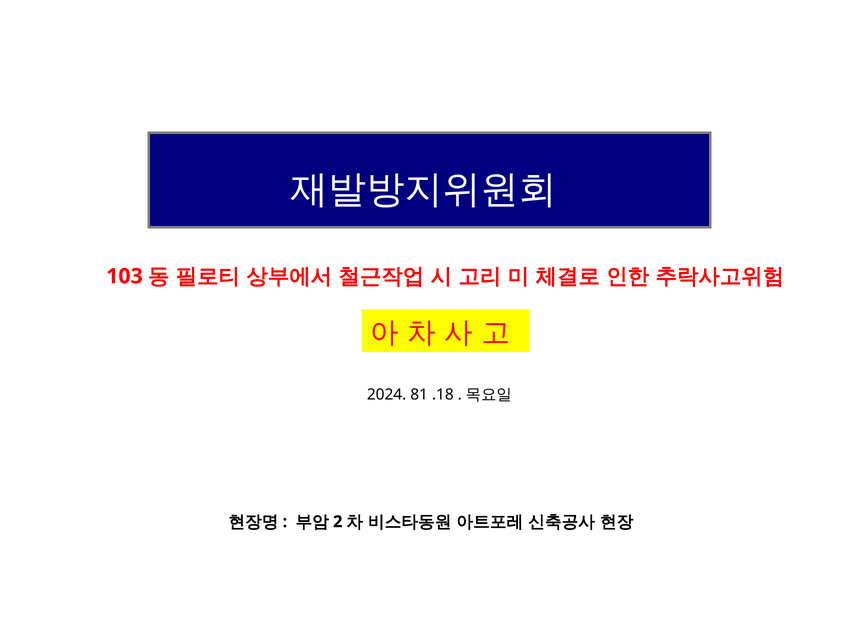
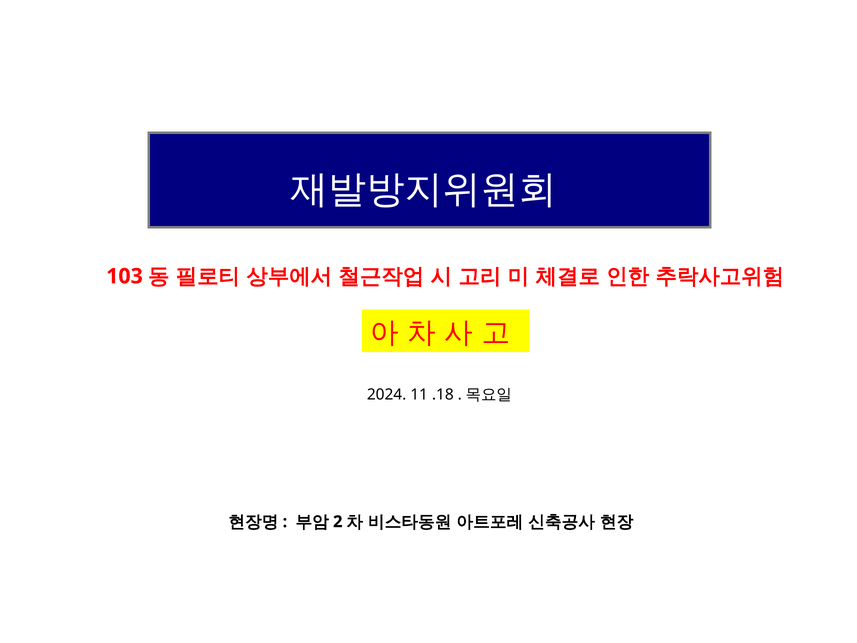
81: 81 -> 11 (419, 394)
